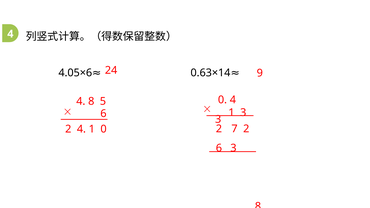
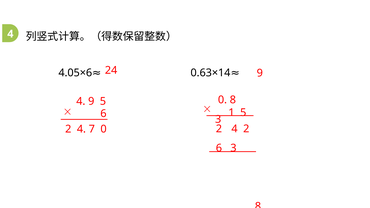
0 4: 4 -> 8 (233, 100)
4 8: 8 -> 9 (91, 101)
1 3: 3 -> 5 (243, 113)
7: 7 -> 4 (235, 129)
4 1: 1 -> 7 (92, 129)
